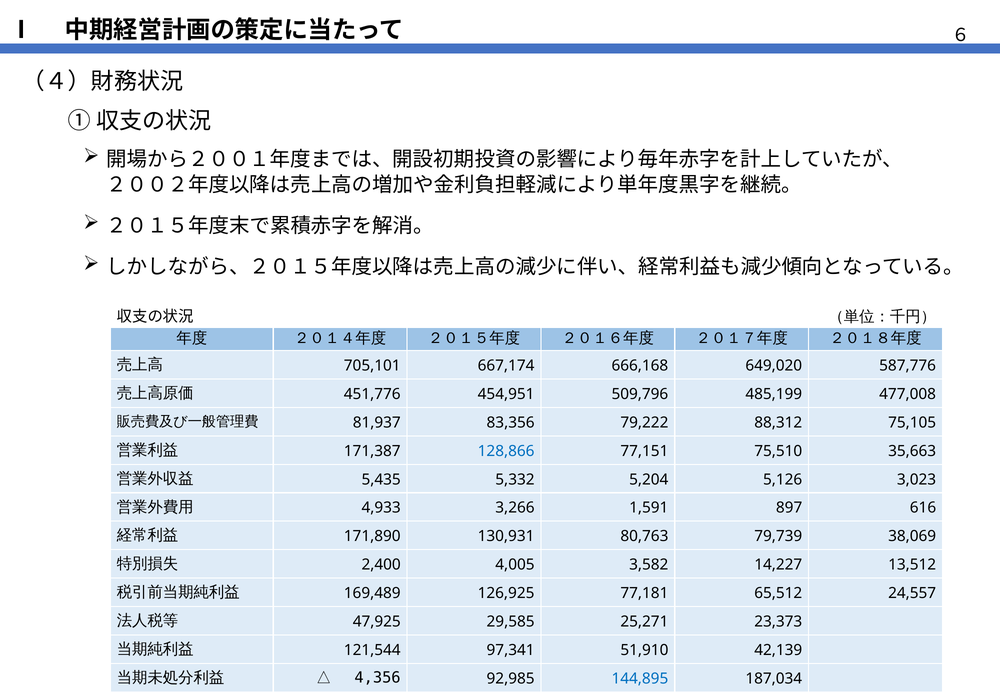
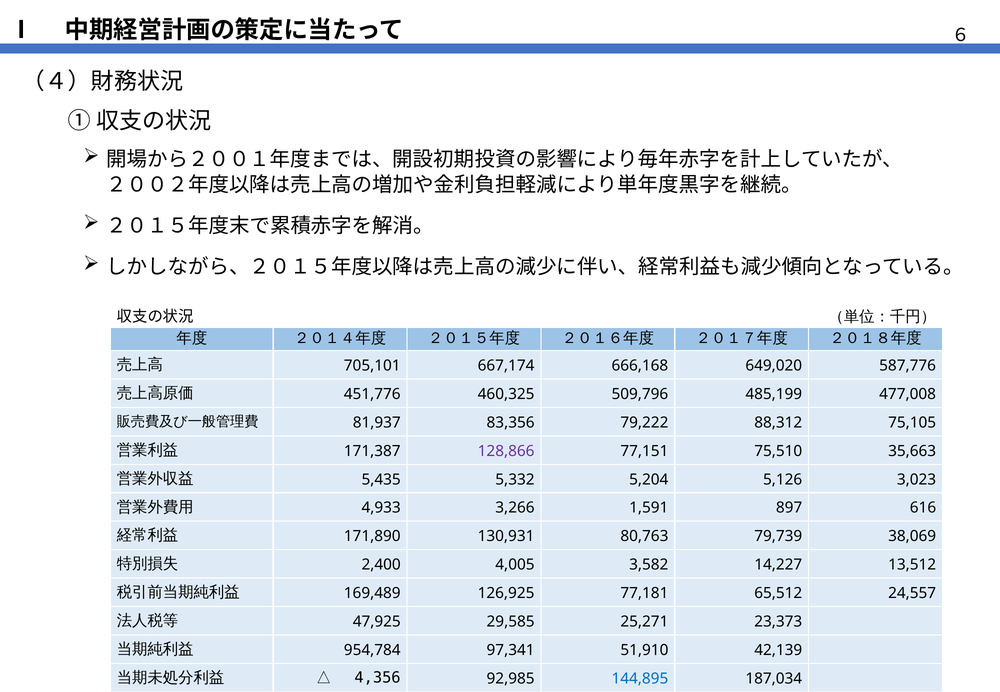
454,951: 454,951 -> 460,325 (506, 394)
128,866 colour: blue -> purple (506, 451)
121,544: 121,544 -> 954,784 (372, 650)
